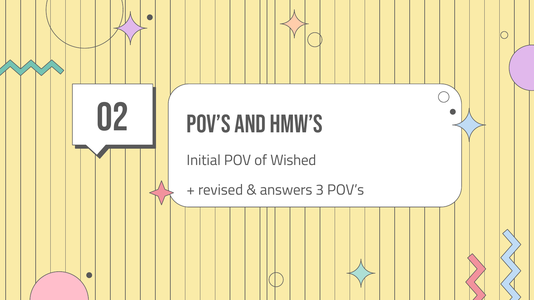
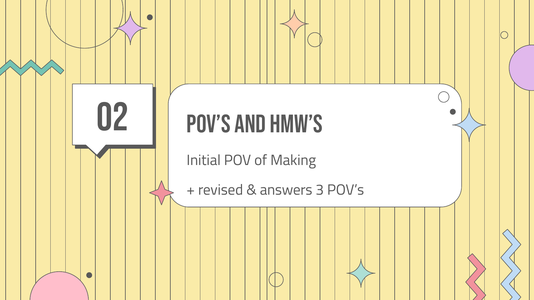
Wished: Wished -> Making (293, 160)
